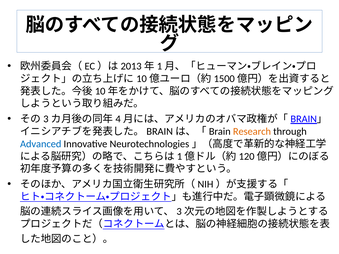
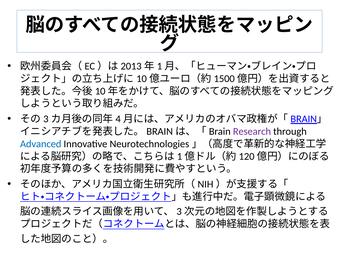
Research colour: orange -> purple (252, 132)
